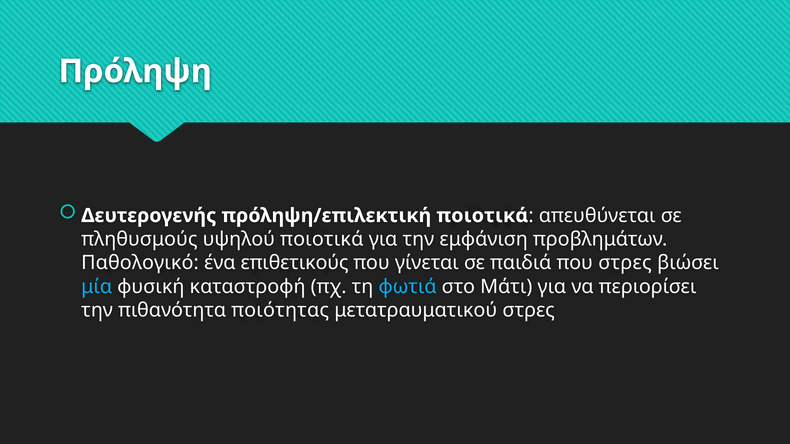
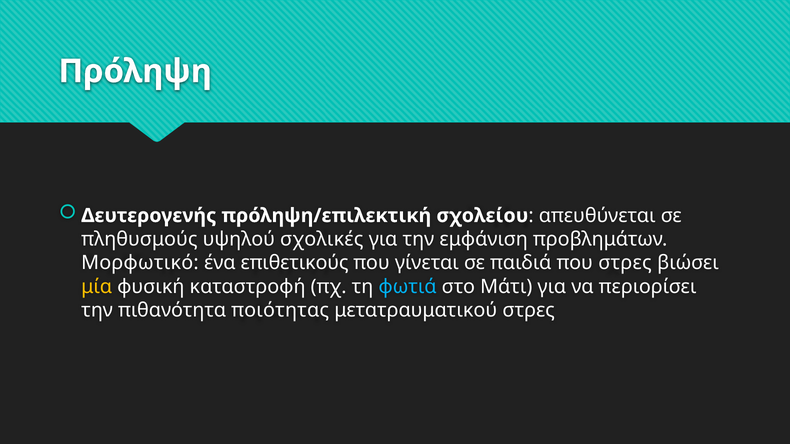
πρόληψη/επιλεκτική ποιοτικά: ποιοτικά -> σχολείου (482, 216)
υψηλού ποιοτικά: ποιοτικά -> σχολικές (322, 239)
Παθολογικό: Παθολογικό -> Μορφωτικό (140, 263)
μία colour: light blue -> yellow (97, 287)
